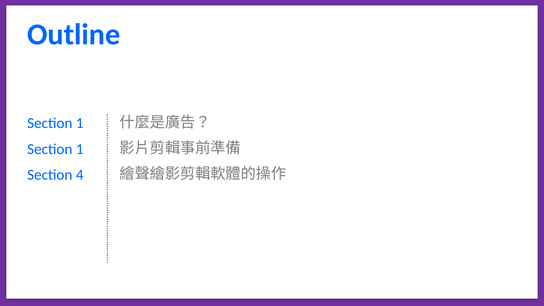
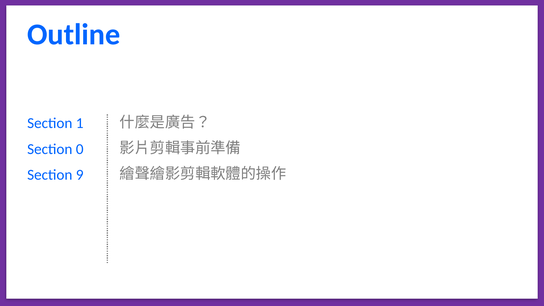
1: 1 -> 0 (80, 149)
4: 4 -> 9 (80, 175)
